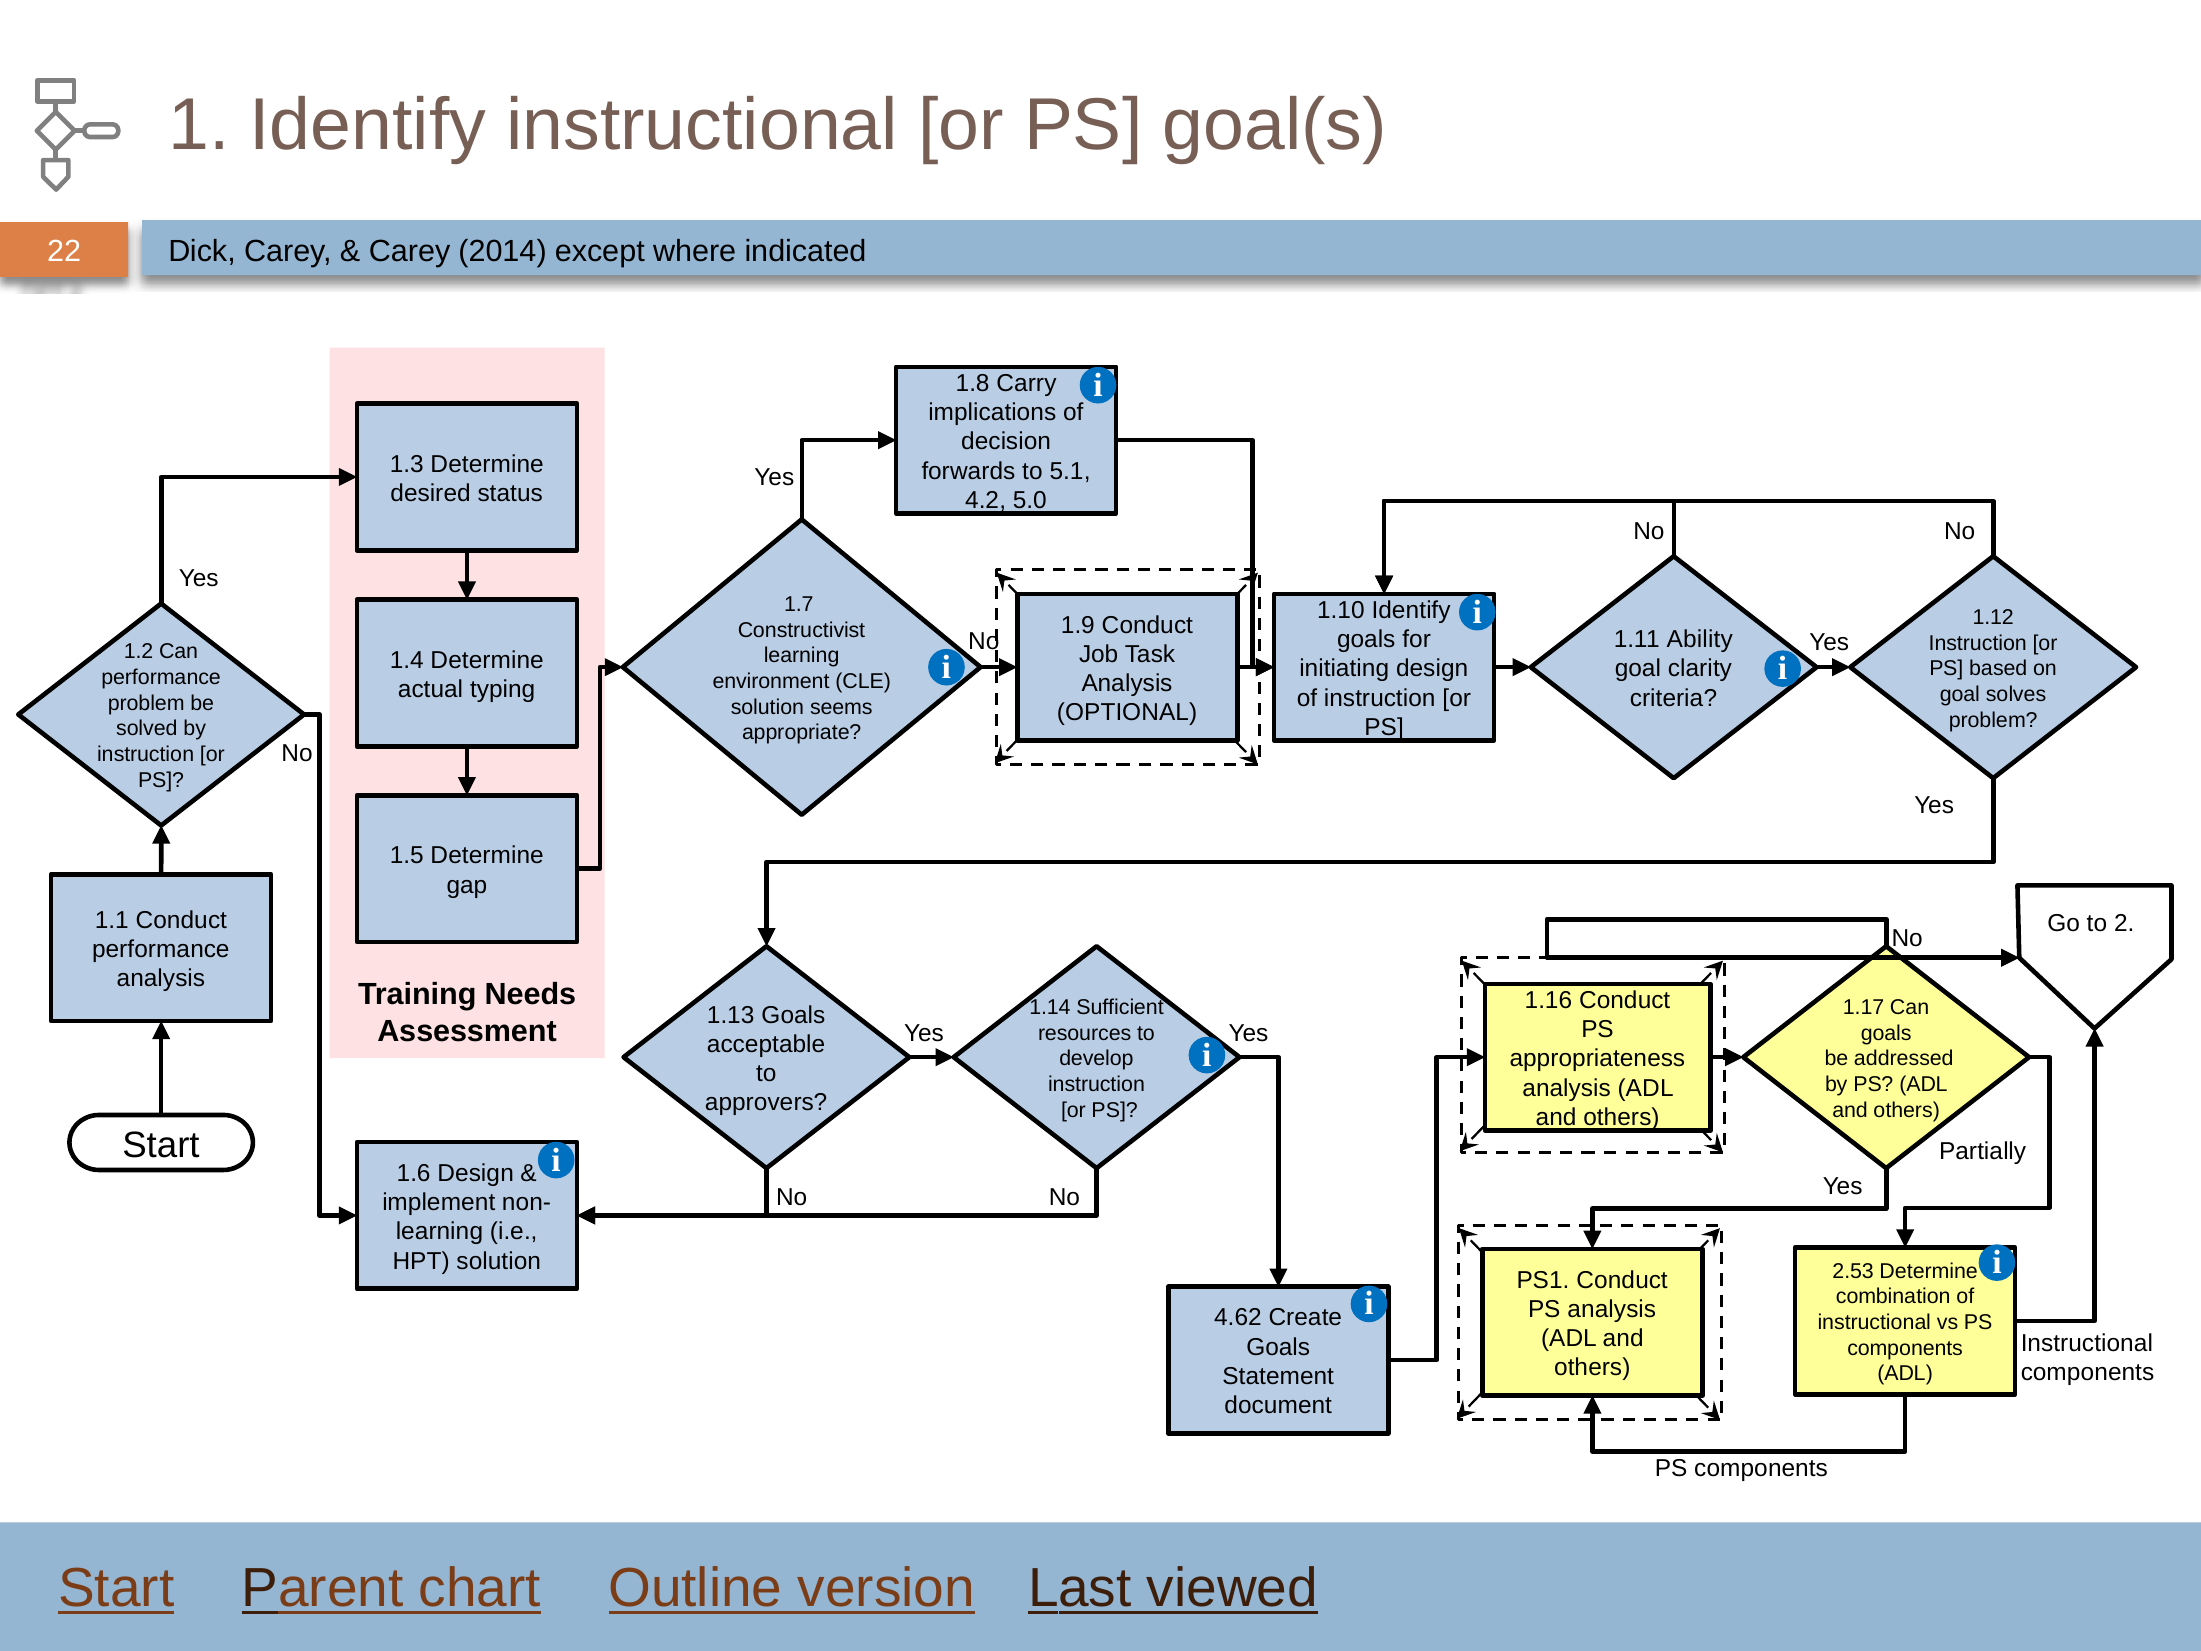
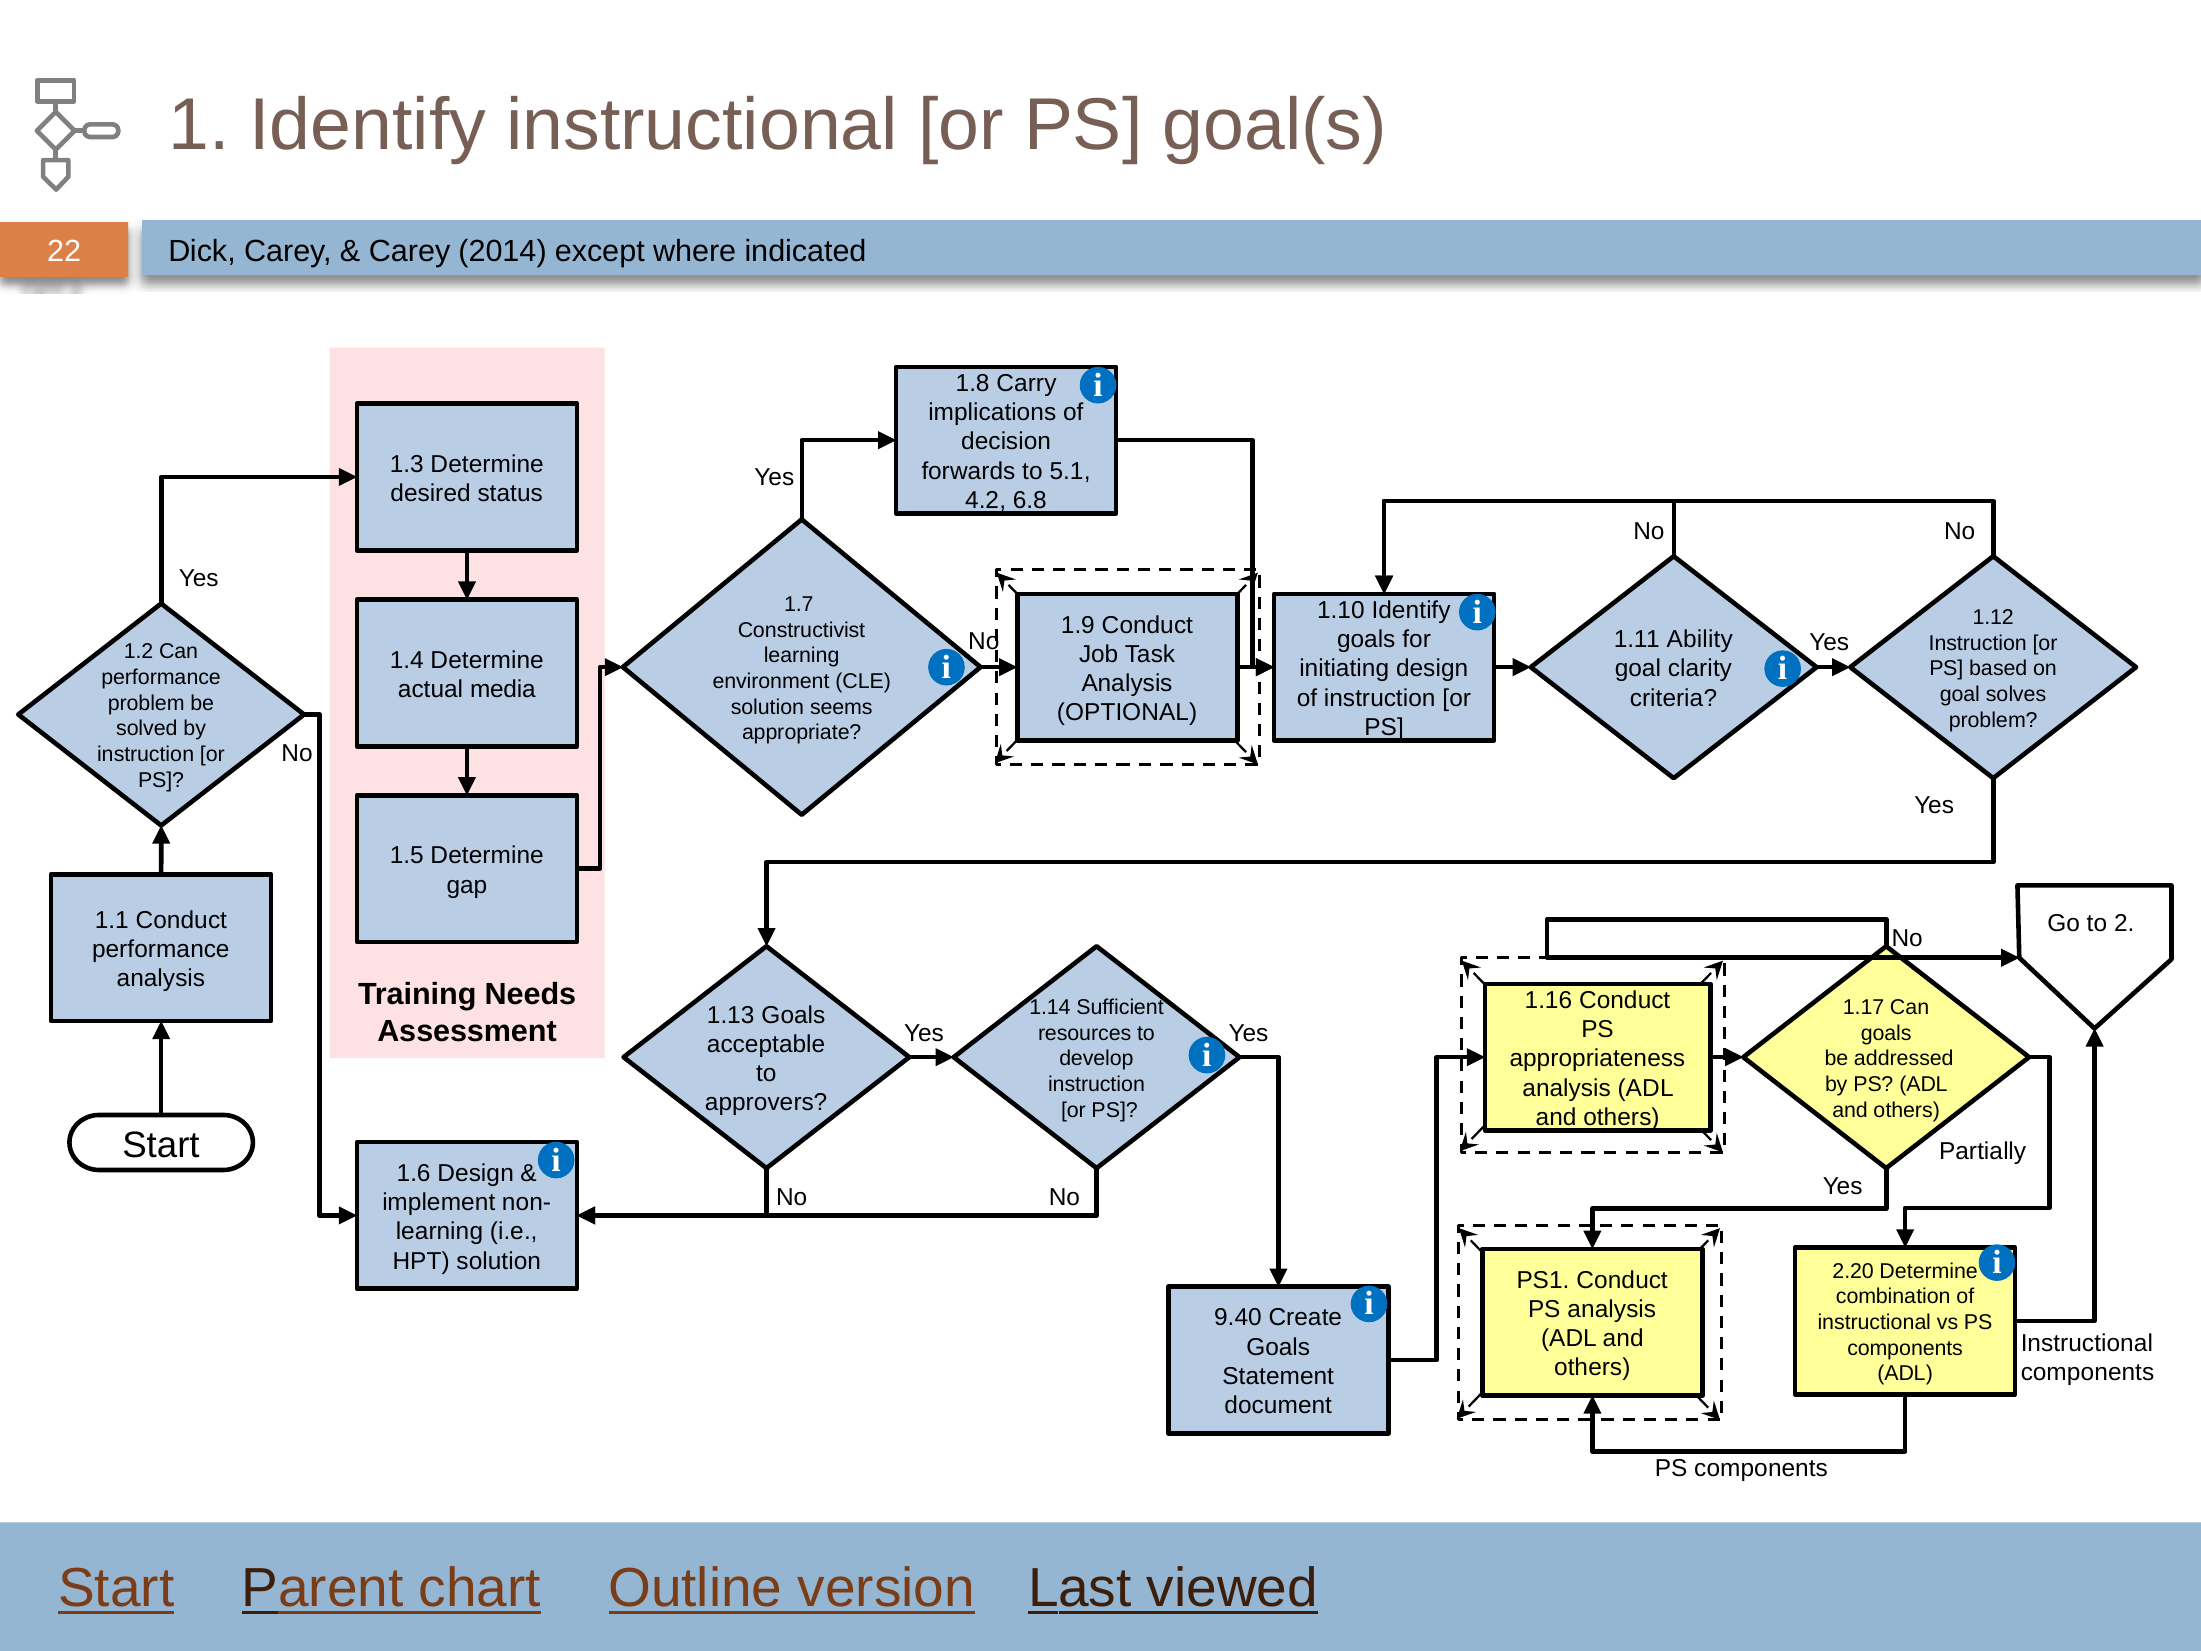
5.0: 5.0 -> 6.8 (1030, 500)
typing: typing -> media (503, 689)
2.53: 2.53 -> 2.20 (1853, 1271)
4.62: 4.62 -> 9.40 (1238, 1318)
